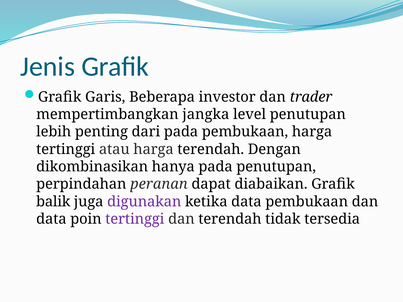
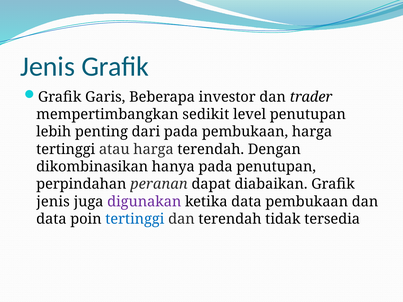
jangka: jangka -> sedikit (206, 114)
balik: balik -> jenis (53, 202)
tertinggi colour: purple -> blue (135, 219)
